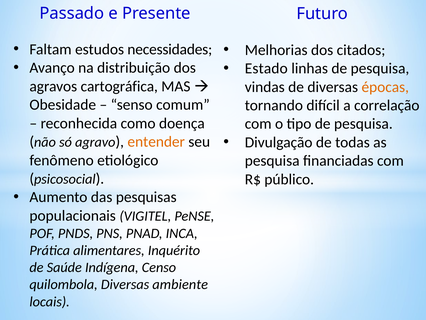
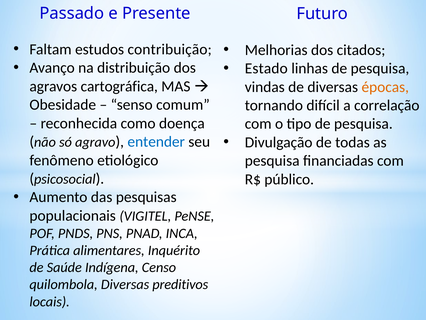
necessidades: necessidades -> contribuição (170, 49)
entender colour: orange -> blue (156, 142)
ambiente: ambiente -> preditivos (180, 284)
